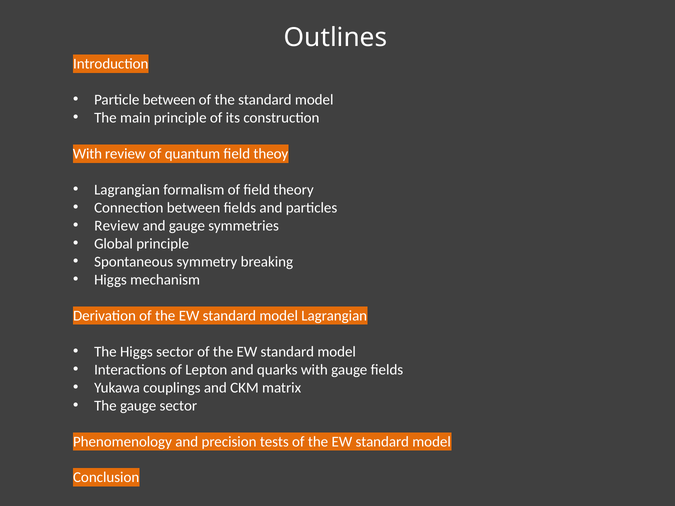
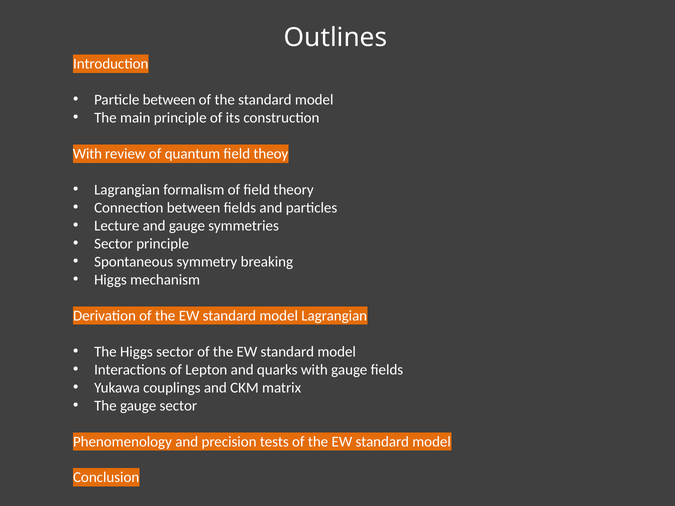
Review: Review -> Lecture (117, 226)
Global: Global -> Sector (113, 244)
